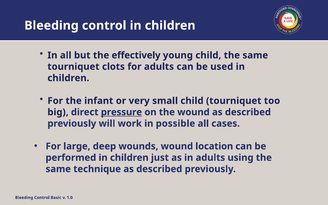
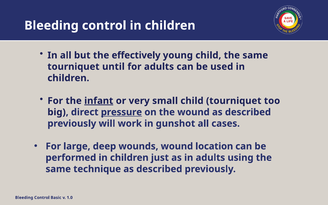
clots: clots -> until (113, 67)
infant underline: none -> present (99, 101)
possible: possible -> gunshot (175, 124)
